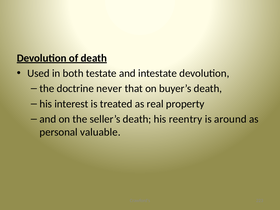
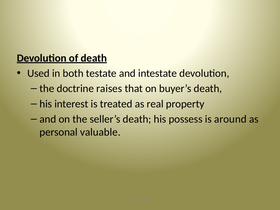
never: never -> raises (109, 89)
reentry: reentry -> possess (186, 119)
